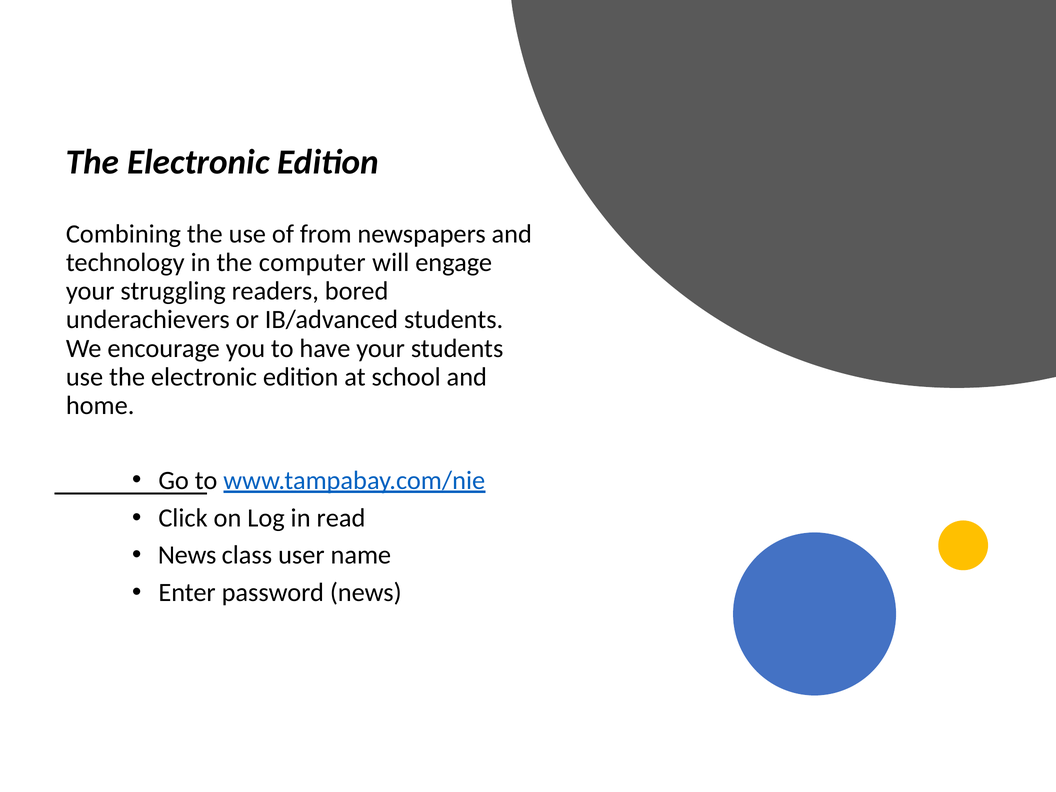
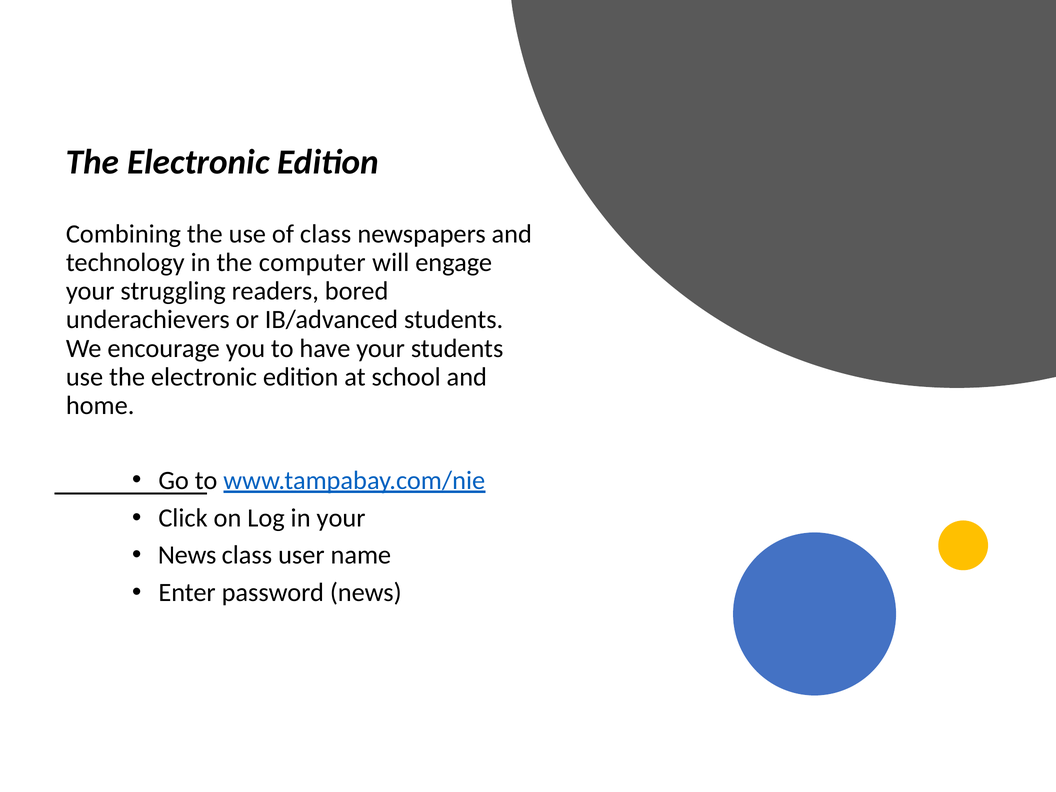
of from: from -> class (326, 234)
in read: read -> your (341, 518)
